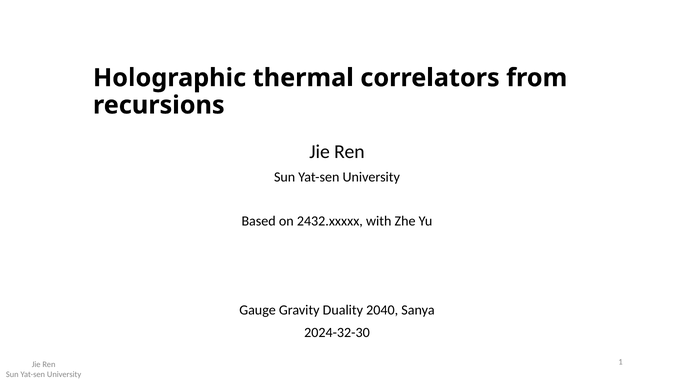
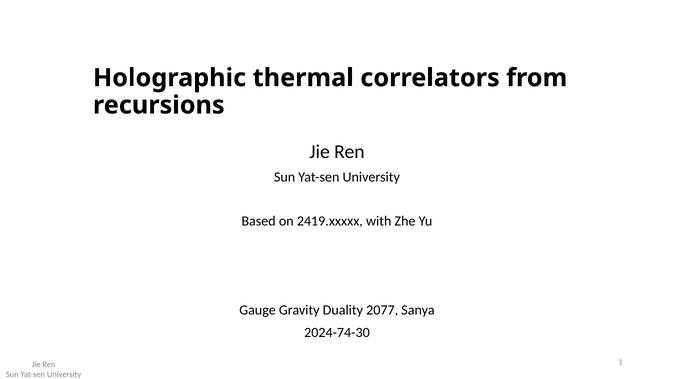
2432.xxxxx: 2432.xxxxx -> 2419.xxxxx (330, 221)
2040: 2040 -> 2077 (382, 310)
2024-32-30: 2024-32-30 -> 2024-74-30 (337, 332)
